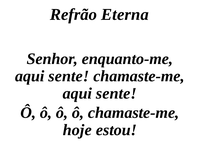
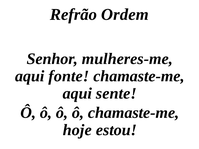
Eterna: Eterna -> Ordem (125, 15)
enquanto-me: enquanto-me -> mulheres-me (127, 59)
sente: sente -> fonte (69, 76)
